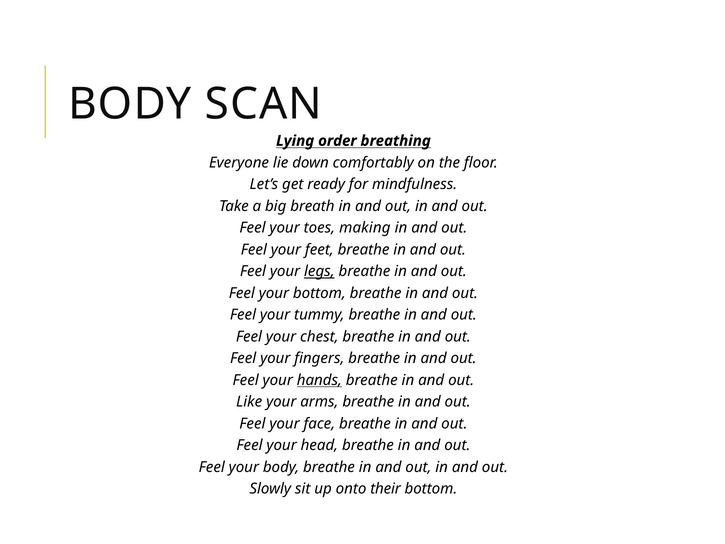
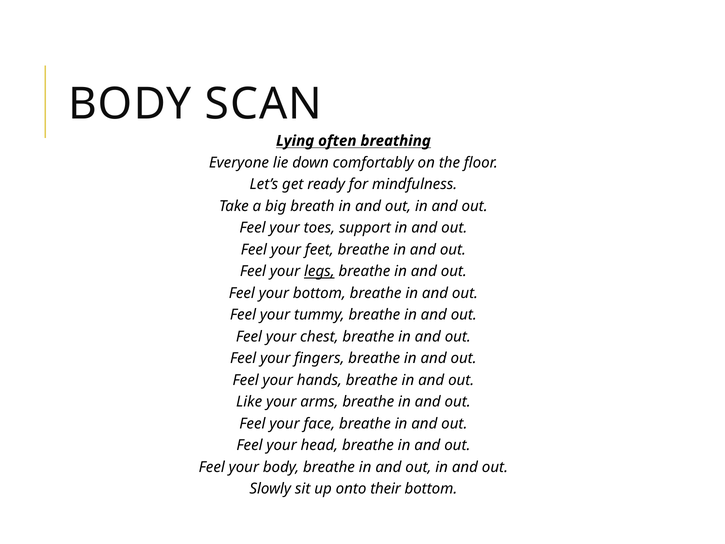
order: order -> often (337, 141)
making: making -> support (365, 228)
hands underline: present -> none (319, 380)
